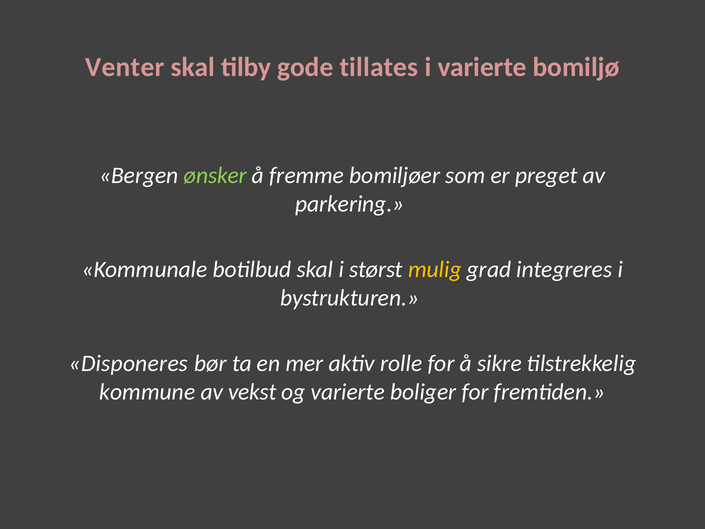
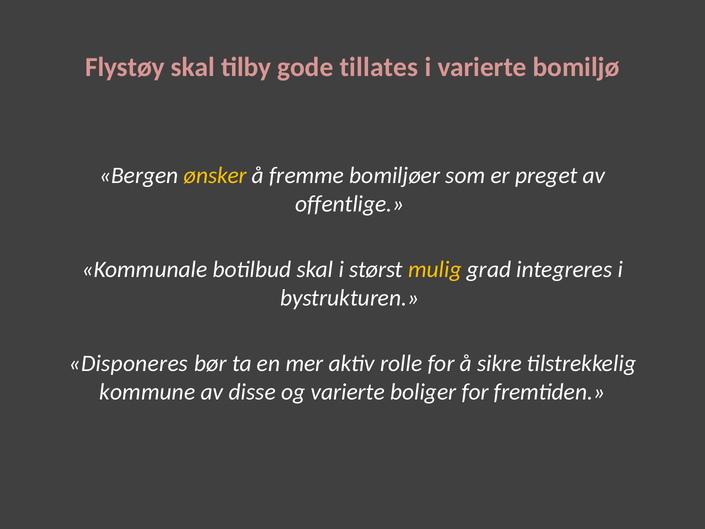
Venter: Venter -> Flystøy (125, 67)
ønsker colour: light green -> yellow (215, 176)
parkering: parkering -> offentlige (350, 204)
vekst: vekst -> disse (252, 392)
